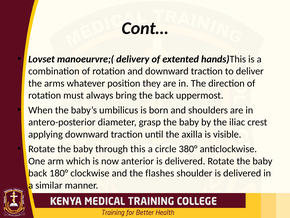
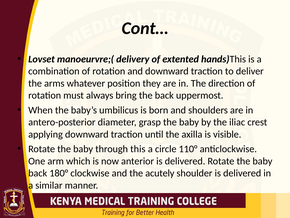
380°: 380° -> 110° (188, 149)
flashes: flashes -> acutely (160, 173)
